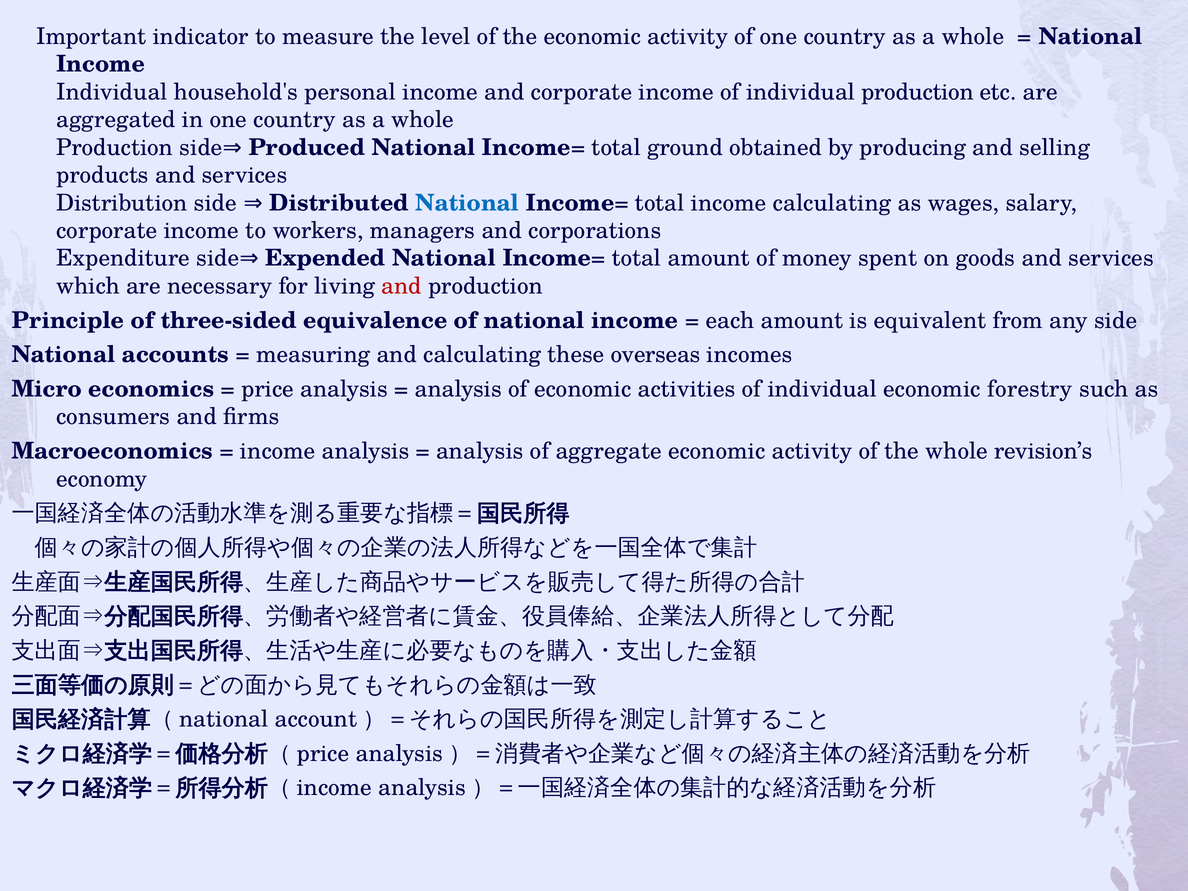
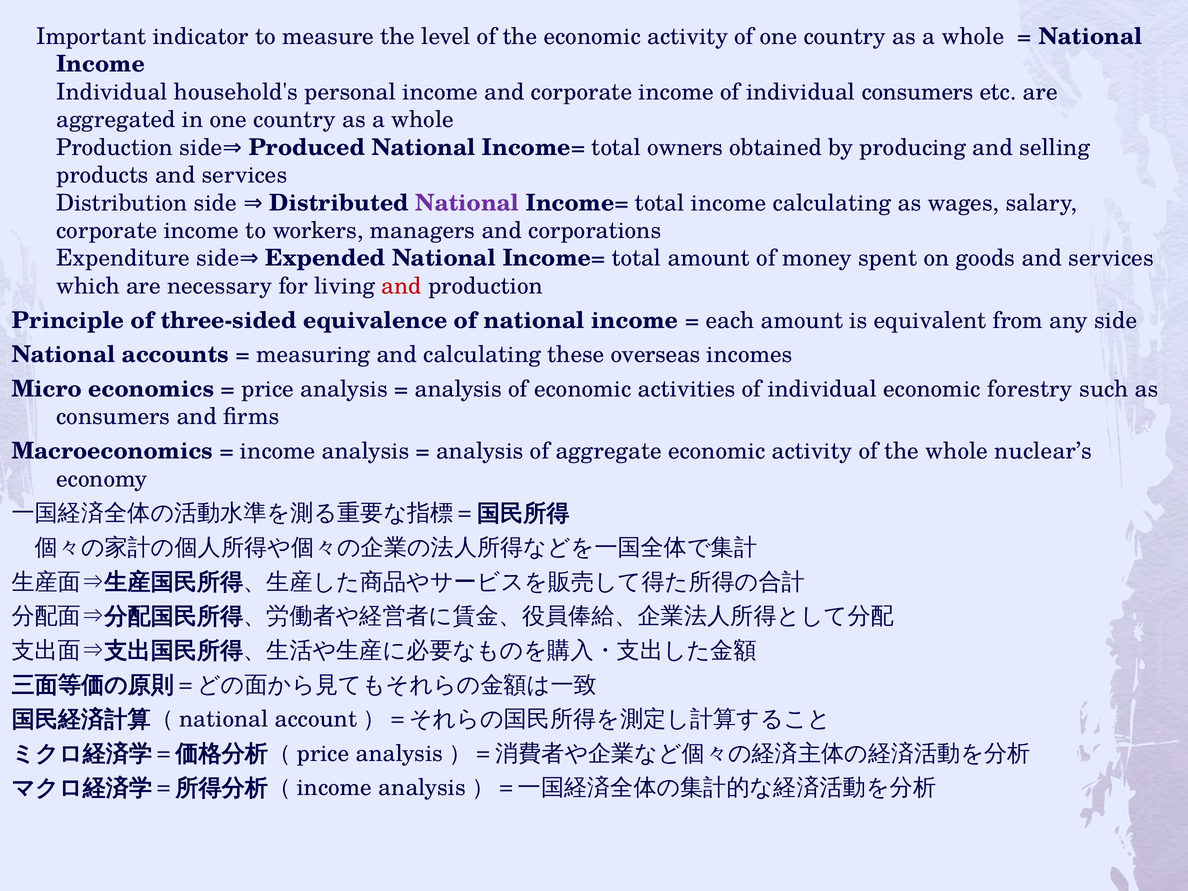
individual production: production -> consumers (918, 92)
ground: ground -> owners (685, 147)
National colour: blue -> purple (467, 203)
revision’s: revision’s -> nuclear’s (1043, 451)
